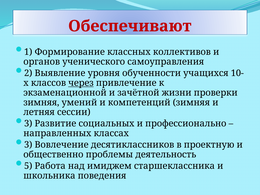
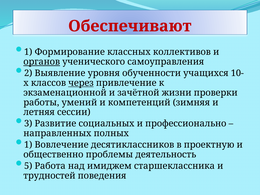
органов underline: none -> present (42, 62)
зимняя: зимняя -> работы (41, 102)
классах: классах -> полных (111, 133)
3: 3 -> 1 (28, 145)
школьника: школьника -> трудностей (49, 176)
